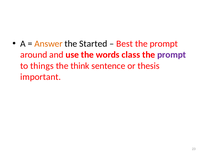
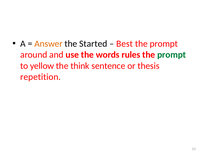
class: class -> rules (131, 55)
prompt colour: purple -> green (172, 55)
things: things -> yellow (42, 66)
important: important -> repetition (41, 77)
